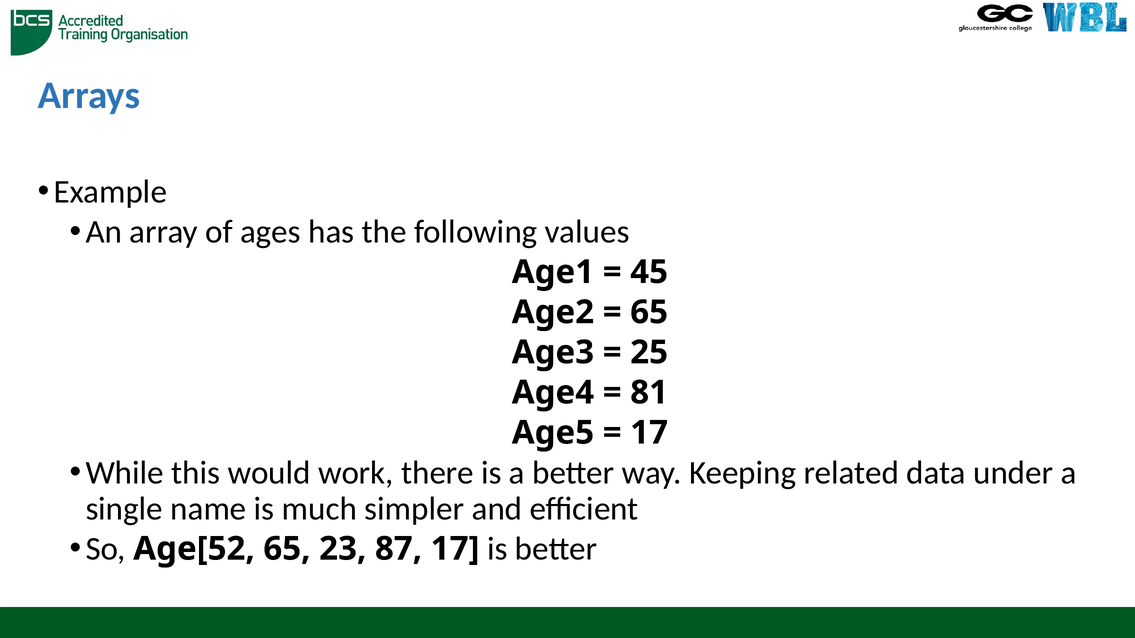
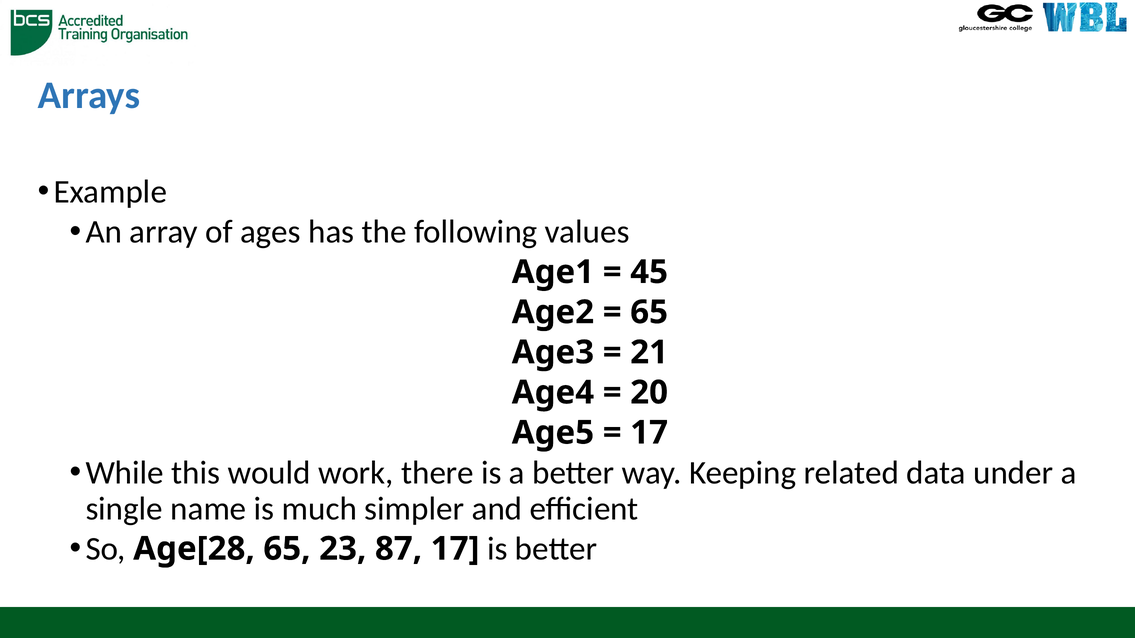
25: 25 -> 21 (649, 353)
81: 81 -> 20 (649, 393)
Age[52: Age[52 -> Age[28 (194, 549)
